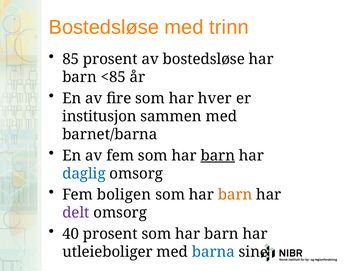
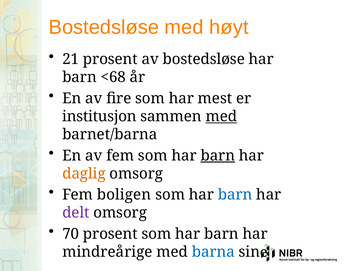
trinn: trinn -> høyt (229, 27)
85: 85 -> 21 (71, 59)
<85: <85 -> <68 (113, 77)
hver: hver -> mest (215, 98)
med underline: none -> present (221, 116)
daglig colour: blue -> orange (84, 173)
barn colour: orange -> blue (235, 195)
40: 40 -> 70 (71, 234)
utleieboliger: utleieboliger -> mindreårige (107, 252)
